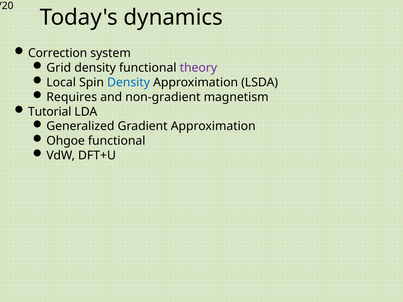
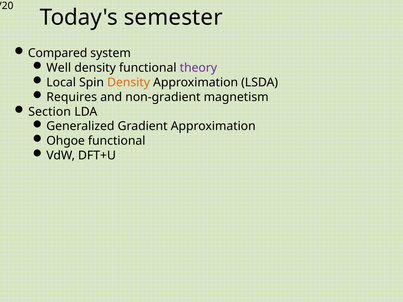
dynamics: dynamics -> semester (173, 17)
Correction: Correction -> Compared (58, 53)
Grid: Grid -> Well (59, 68)
Density colour: blue -> orange (129, 83)
Tutorial: Tutorial -> Section (50, 112)
